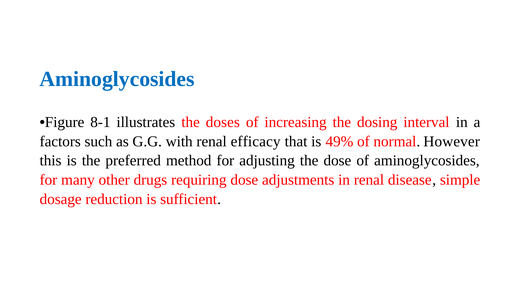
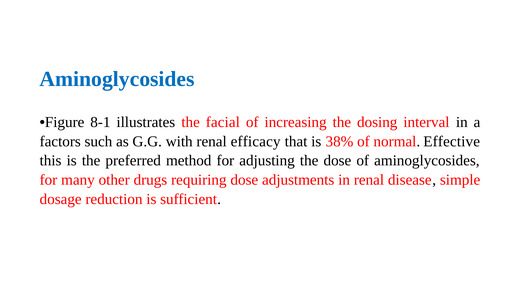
doses: doses -> facial (223, 122)
49%: 49% -> 38% (339, 142)
However: However -> Effective (452, 142)
